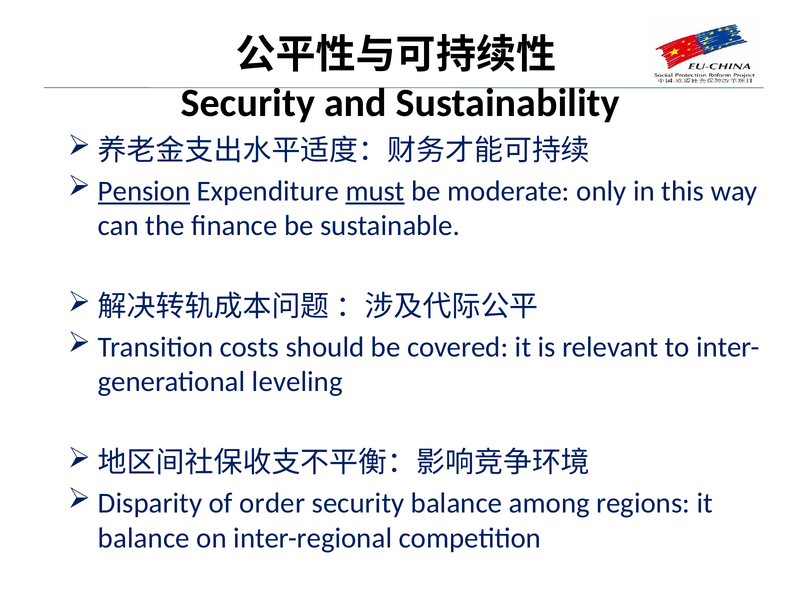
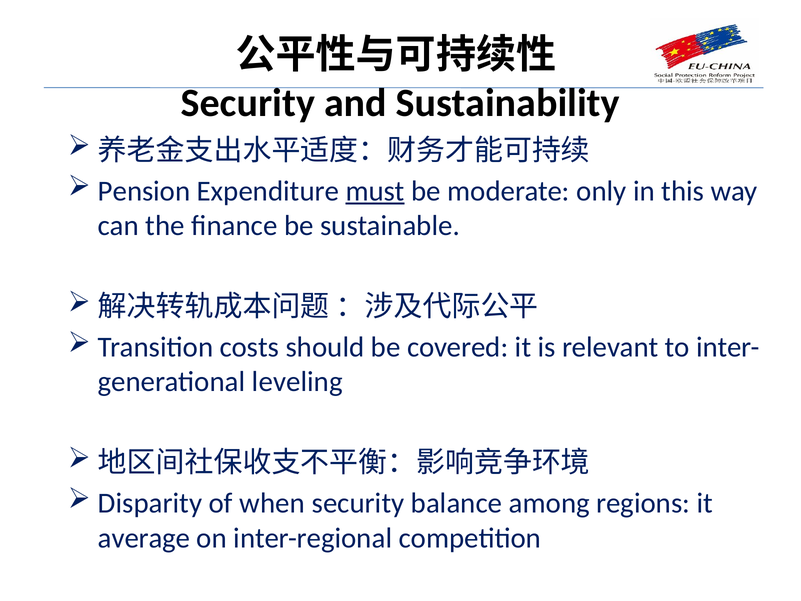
Pension underline: present -> none (144, 191)
order: order -> when (272, 503)
balance: balance -> average (144, 538)
